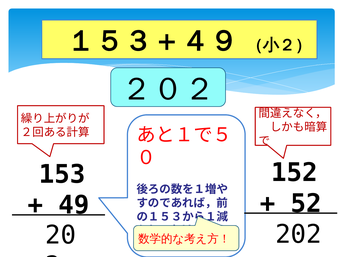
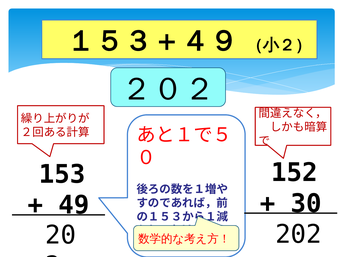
52: 52 -> 30 (306, 204)
